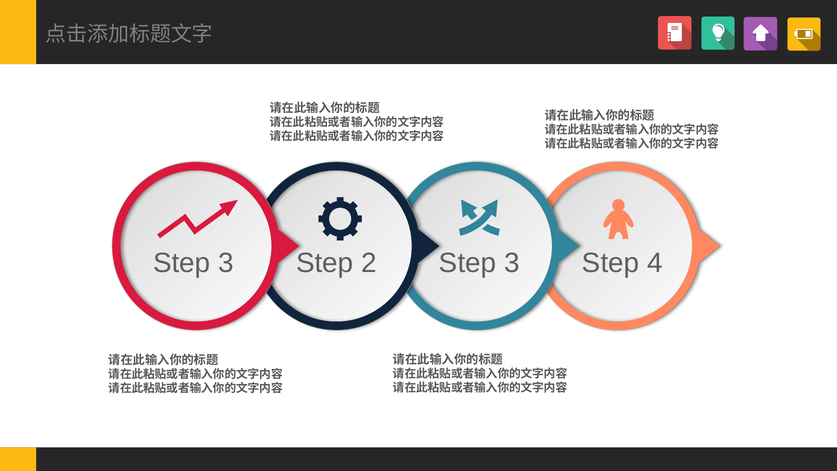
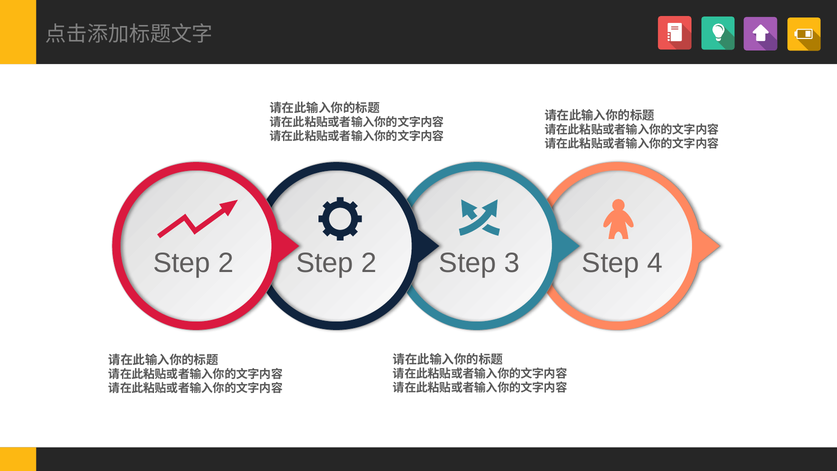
3: 3 -> 2 (226, 263)
